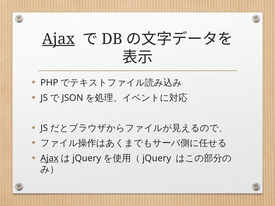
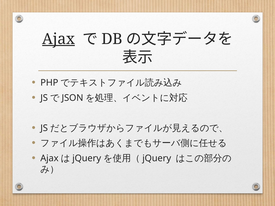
Ajax underline: present -> none (49, 158)
